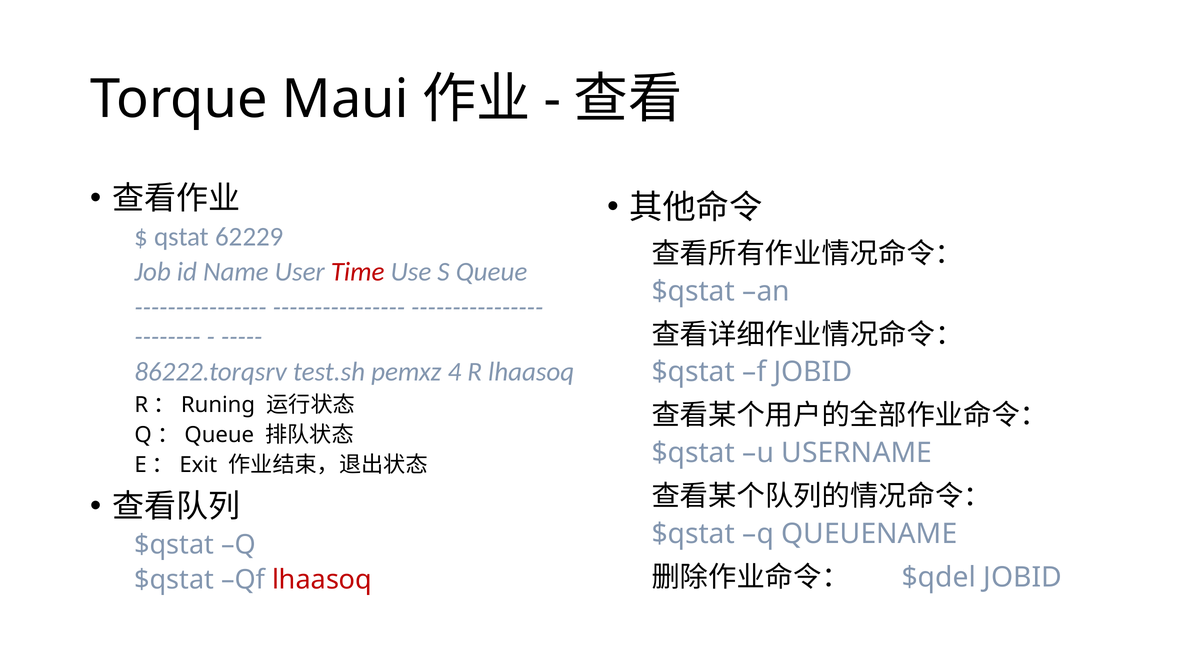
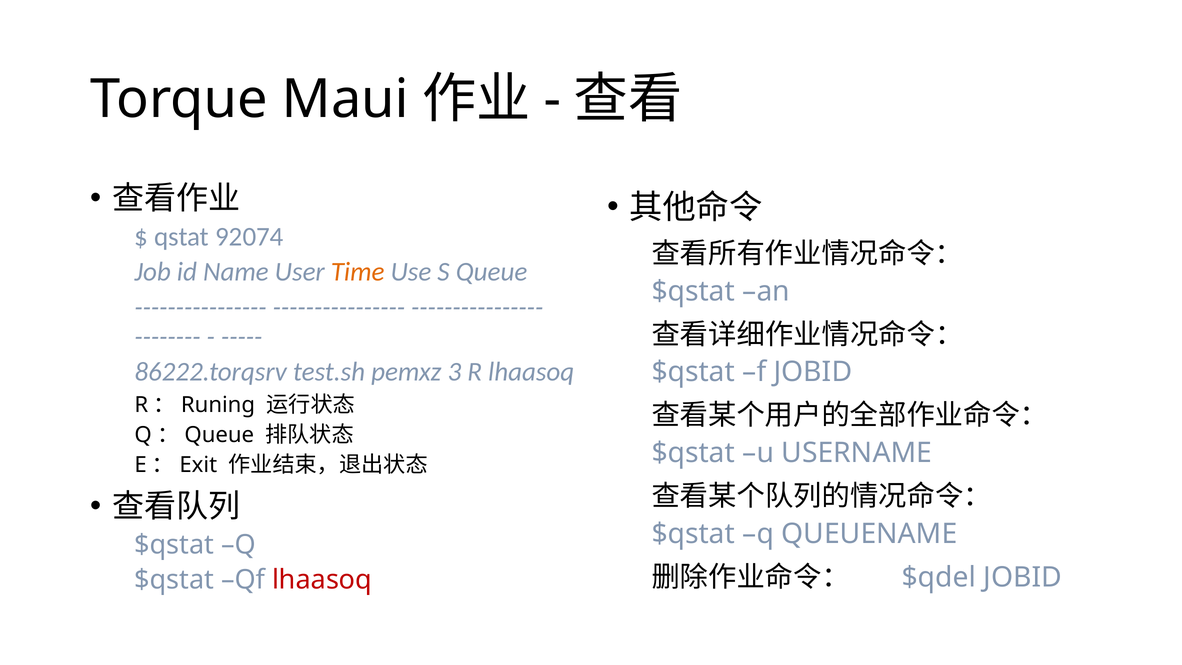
62229: 62229 -> 92074 (249, 237)
Time colour: red -> orange (358, 272)
4: 4 -> 3 (454, 372)
